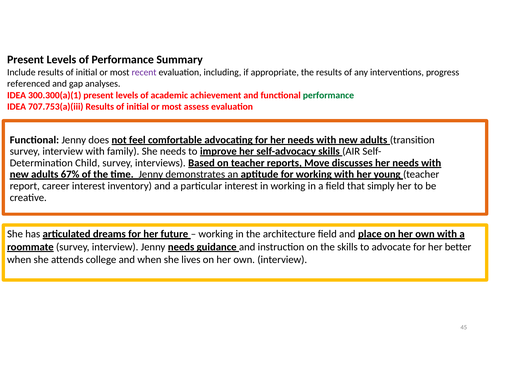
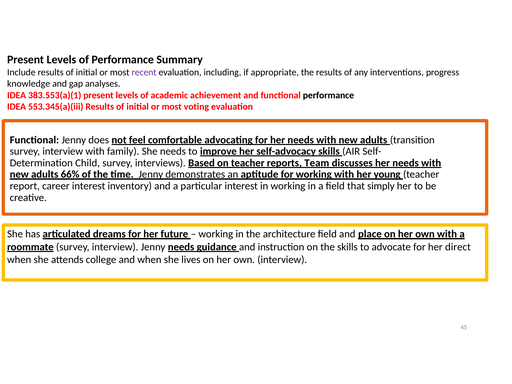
referenced: referenced -> knowledge (29, 84)
300.300(a)(1: 300.300(a)(1 -> 383.553(a)(1 (55, 95)
performance colour: green -> black (328, 95)
707.753(a)(iii: 707.753(a)(iii -> 553.345(a)(iii (56, 107)
assess: assess -> voting (196, 107)
Move: Move -> Team (317, 163)
67%: 67% -> 66% (70, 174)
better: better -> direct (458, 247)
